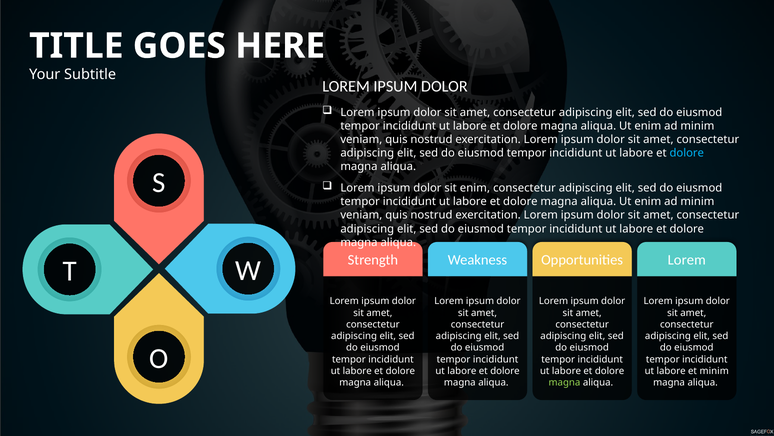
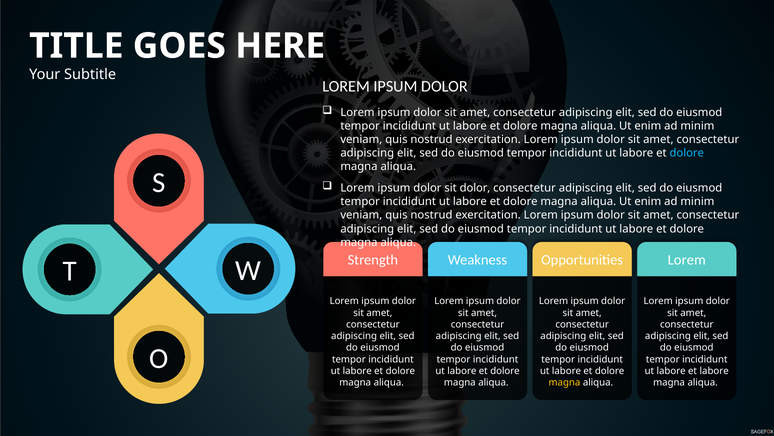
sit enim: enim -> dolor (475, 188)
et minim: minim -> labore (714, 370)
magna colour: light green -> yellow (564, 382)
